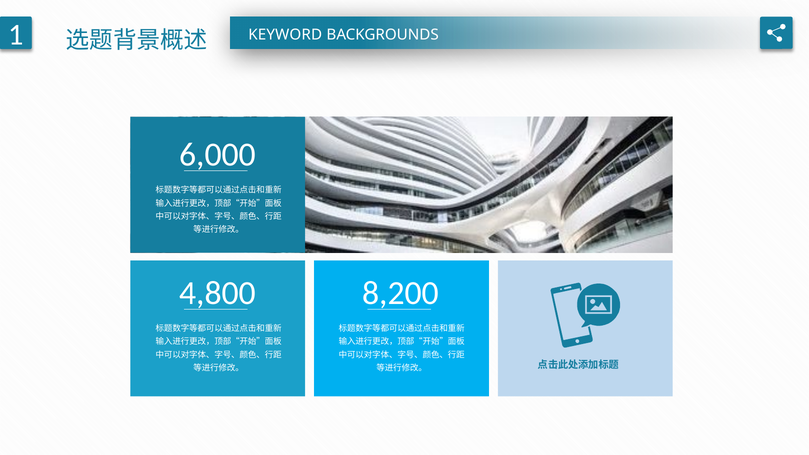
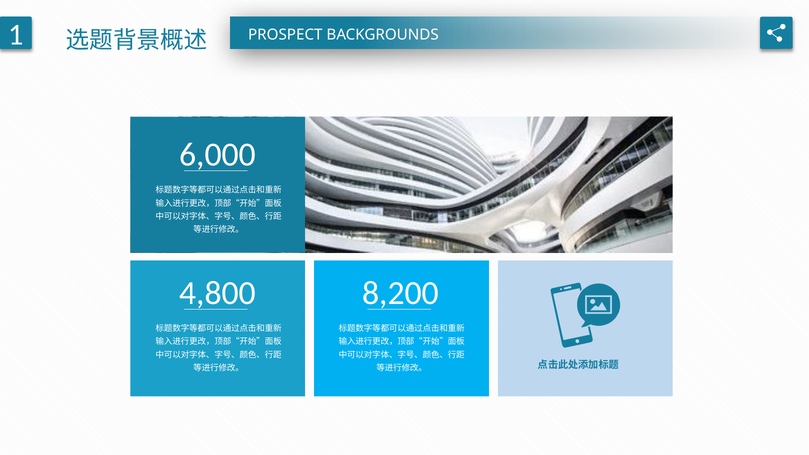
KEYWORD: KEYWORD -> PROSPECT (285, 35)
